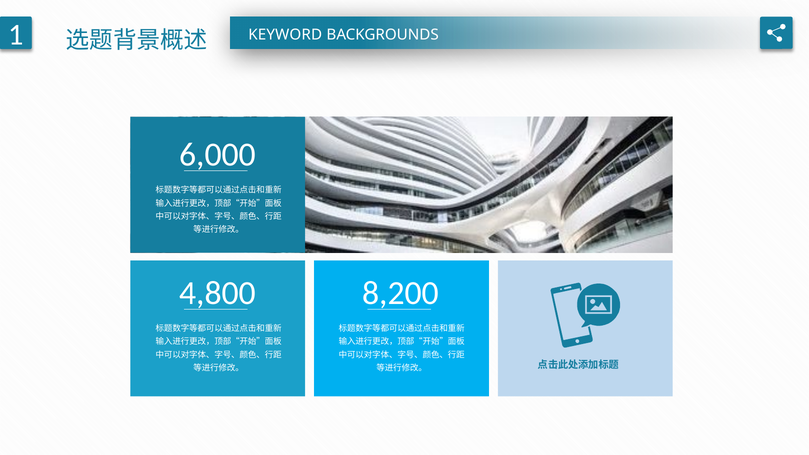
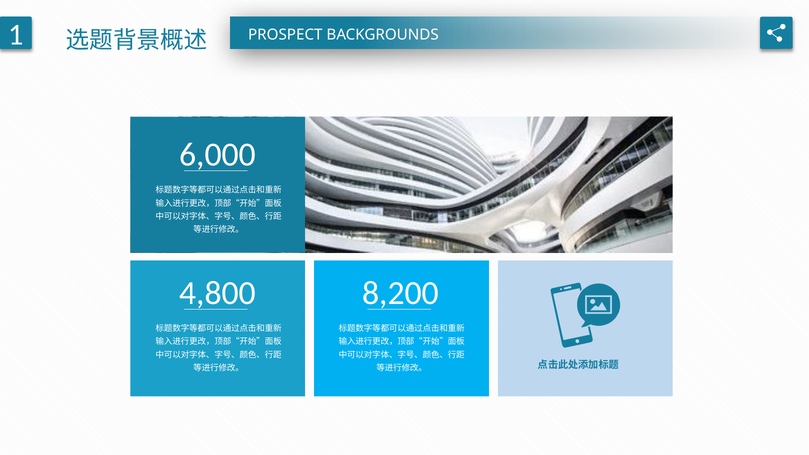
KEYWORD: KEYWORD -> PROSPECT (285, 35)
